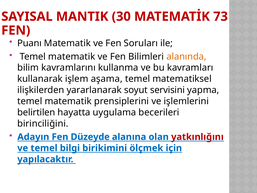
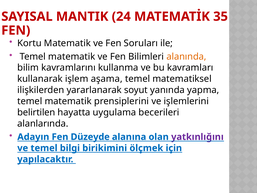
30: 30 -> 24 (121, 16)
73: 73 -> 35 (221, 16)
Puanı: Puanı -> Kortu (29, 43)
servisini: servisini -> yanında (167, 90)
birinciliğini: birinciliğini -> alanlarında (43, 123)
yatkınlığını colour: red -> purple (197, 137)
